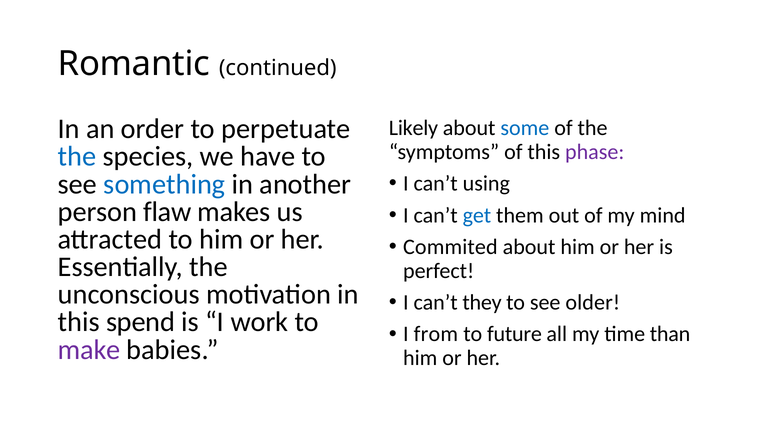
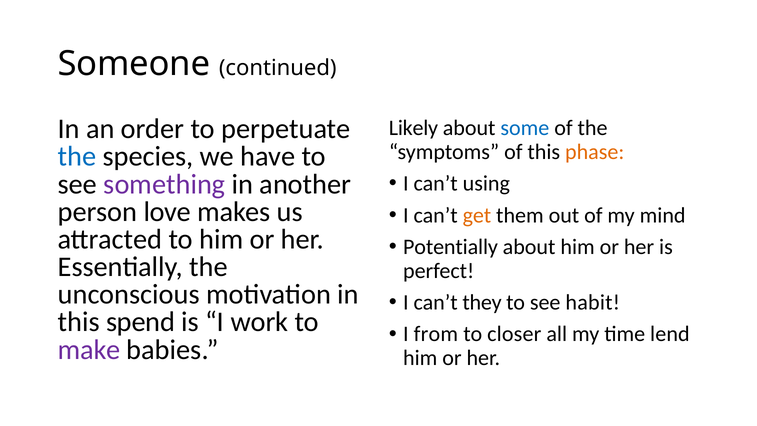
Romantic: Romantic -> Someone (134, 64)
phase colour: purple -> orange (595, 152)
something colour: blue -> purple (164, 184)
flaw: flaw -> love (167, 212)
get colour: blue -> orange (477, 215)
Commited: Commited -> Potentially (451, 247)
older: older -> habit (593, 302)
future: future -> closer (514, 334)
than: than -> lend (670, 334)
